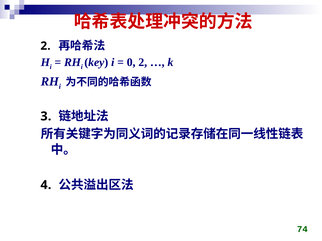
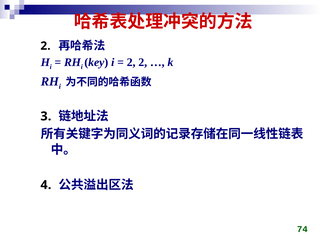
0: 0 -> 2 (131, 62)
